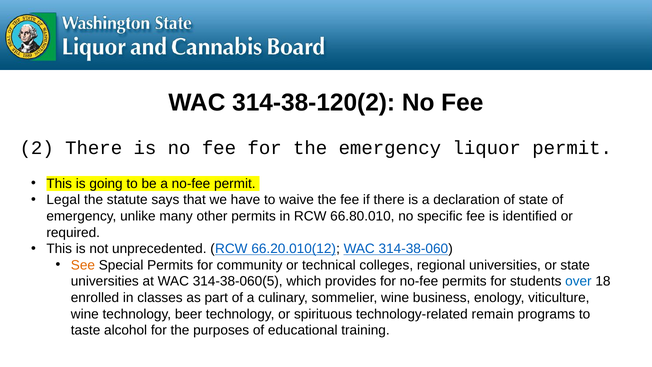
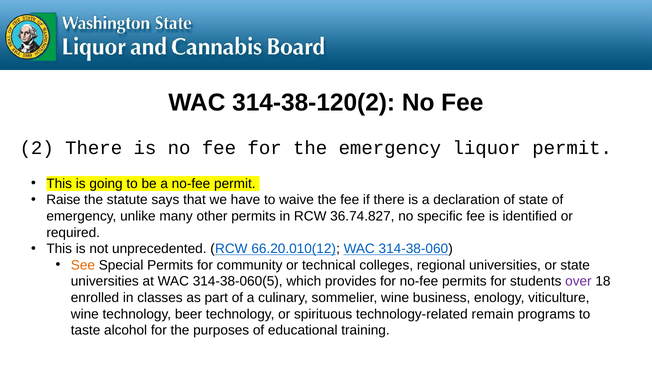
Legal: Legal -> Raise (63, 200)
66.80.010: 66.80.010 -> 36.74.827 (362, 216)
over colour: blue -> purple (578, 281)
